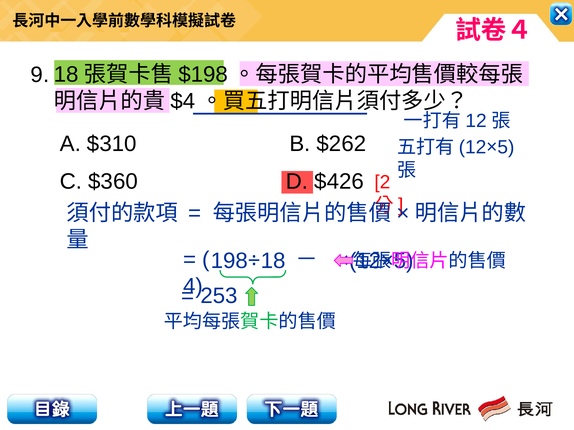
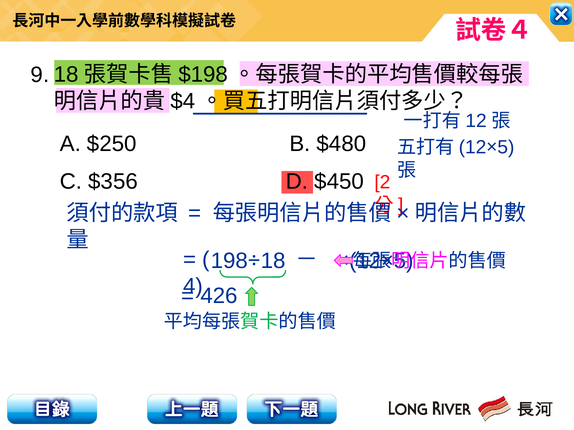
$310: $310 -> $250 (112, 144)
$262: $262 -> $480 (341, 144)
$360: $360 -> $356 (113, 182)
$426: $426 -> $450 (339, 182)
253: 253 -> 426 (219, 296)
